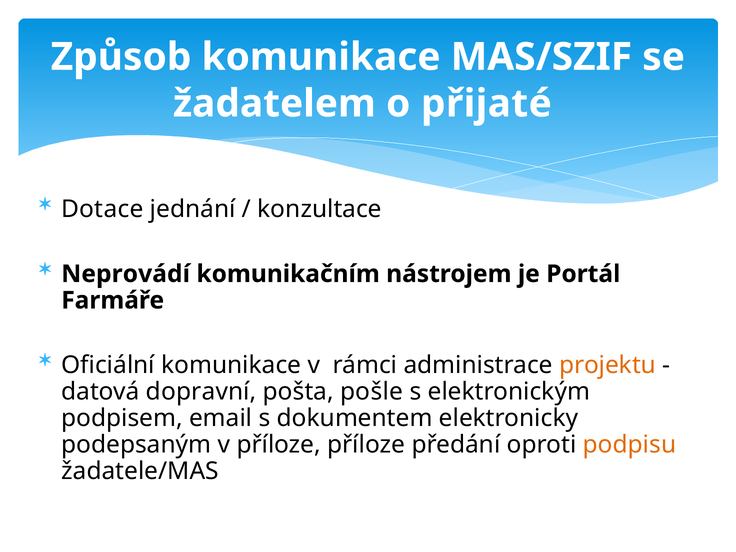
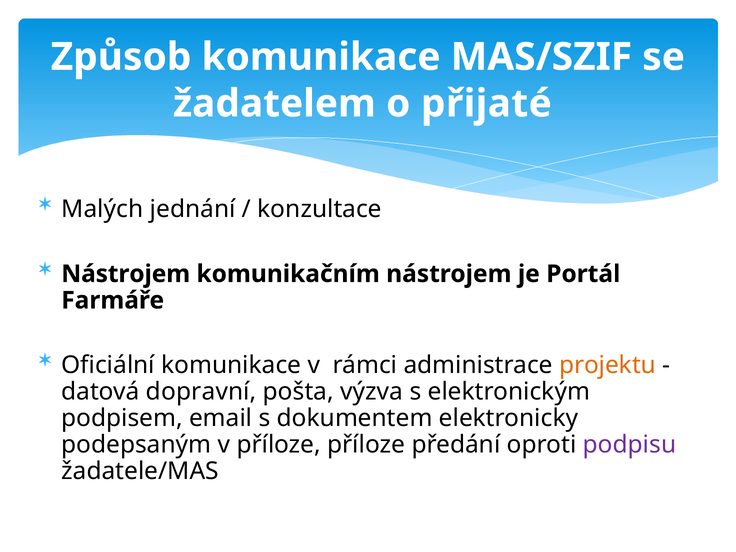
Dotace: Dotace -> Malých (102, 209)
Neprovádí: Neprovádí -> Nástrojem (126, 274)
pošle: pošle -> výzva (372, 392)
podpisu colour: orange -> purple (630, 445)
